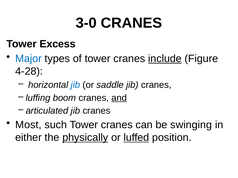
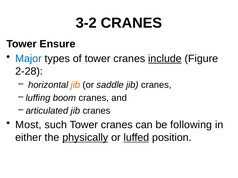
3-0: 3-0 -> 3-2 (86, 23)
Excess: Excess -> Ensure (58, 44)
4-28: 4-28 -> 2-28 (29, 72)
jib colour: blue -> orange (75, 85)
and underline: present -> none (119, 98)
swinging: swinging -> following (191, 125)
